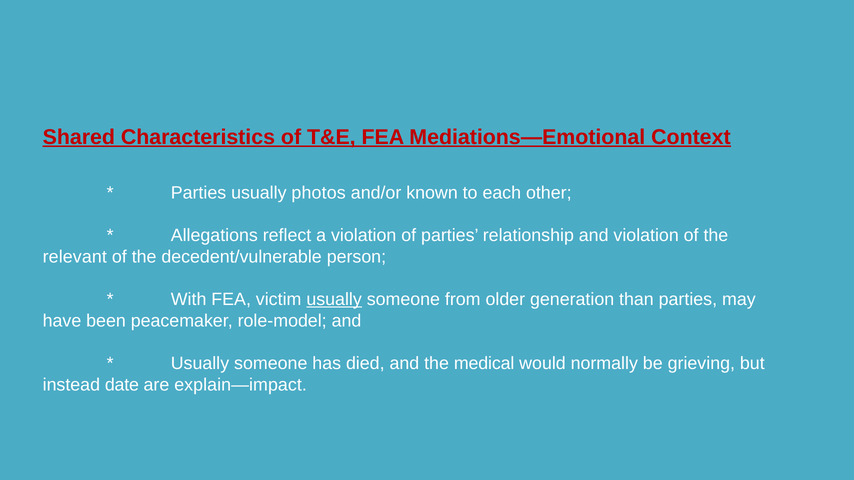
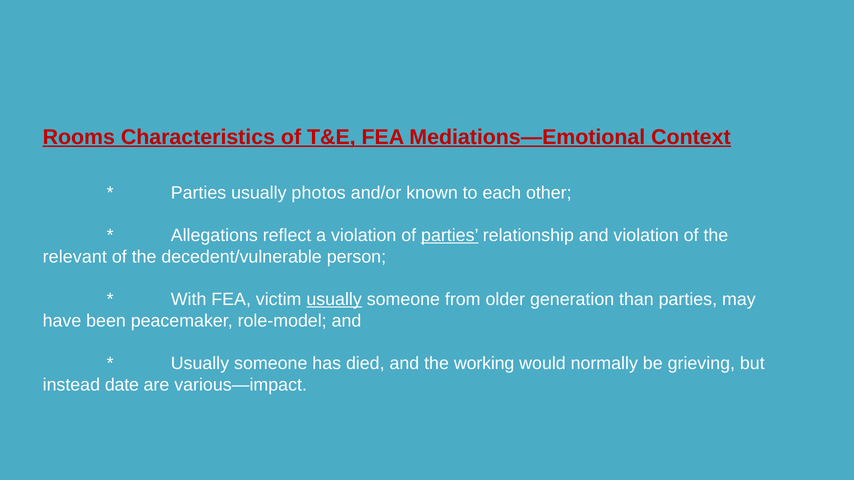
Shared: Shared -> Rooms (79, 137)
parties underline: none -> present (450, 236)
medical: medical -> working (484, 364)
explain—impact: explain—impact -> various—impact (241, 385)
